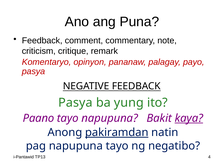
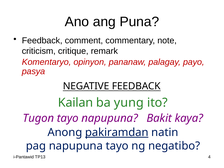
Pasya: Pasya -> Kailan (76, 103)
Paano: Paano -> Tugon (38, 118)
kaya underline: present -> none (189, 118)
